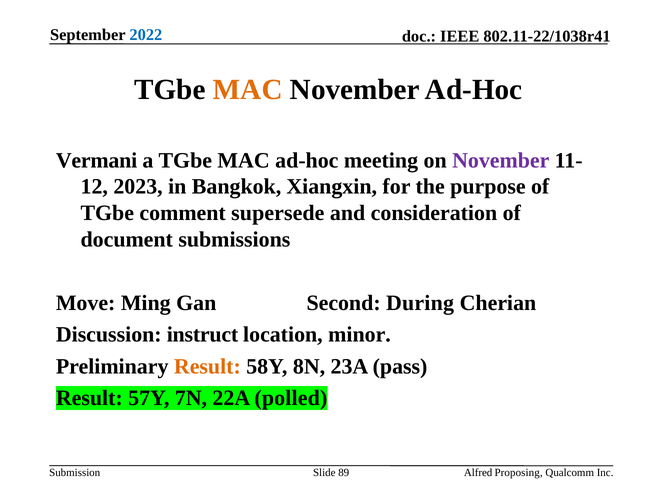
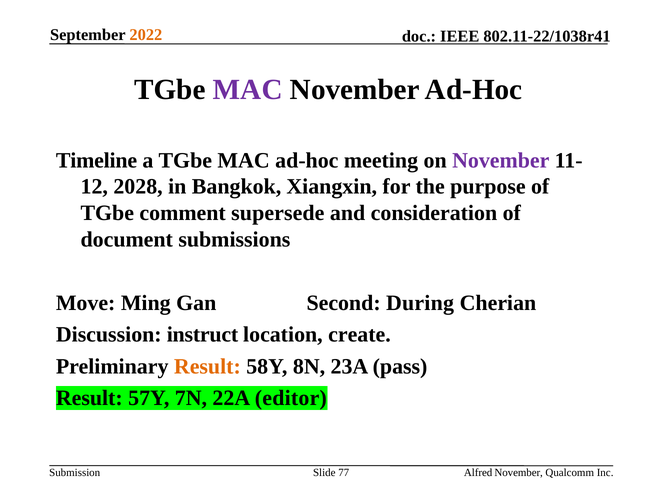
2022 colour: blue -> orange (146, 35)
MAC colour: orange -> purple (248, 90)
Vermani: Vermani -> Timeline (97, 160)
2023: 2023 -> 2028 (138, 187)
minor: minor -> create (360, 334)
polled: polled -> editor (291, 398)
89: 89 -> 77 (344, 473)
Alfred Proposing: Proposing -> November (519, 473)
